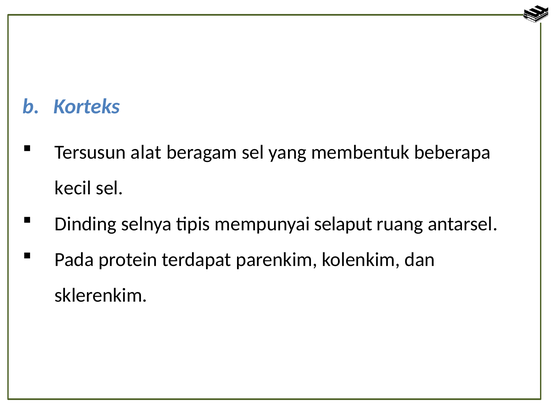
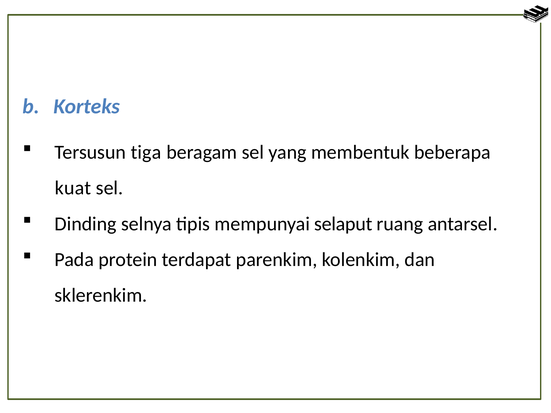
alat: alat -> tiga (146, 152)
kecil: kecil -> kuat (73, 188)
